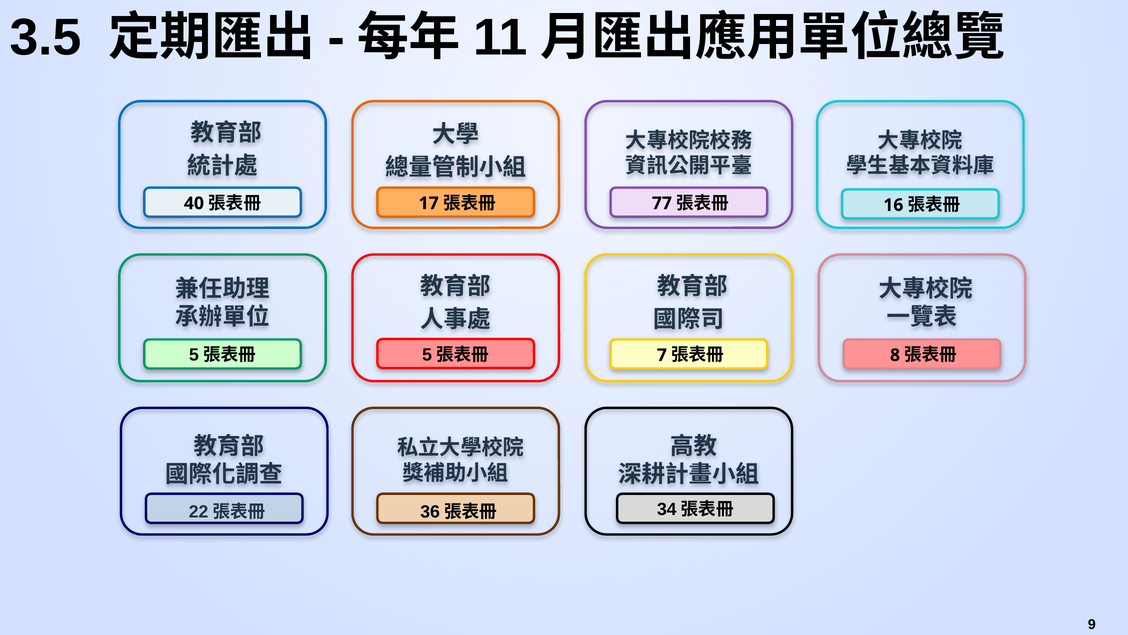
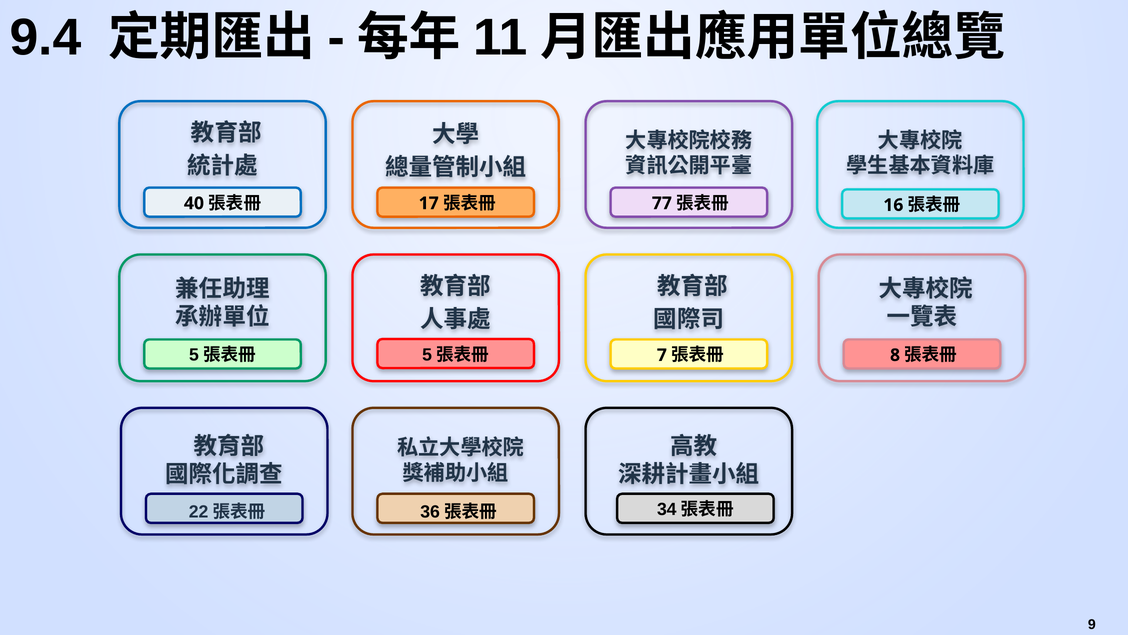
3.5: 3.5 -> 9.4 (45, 38)
